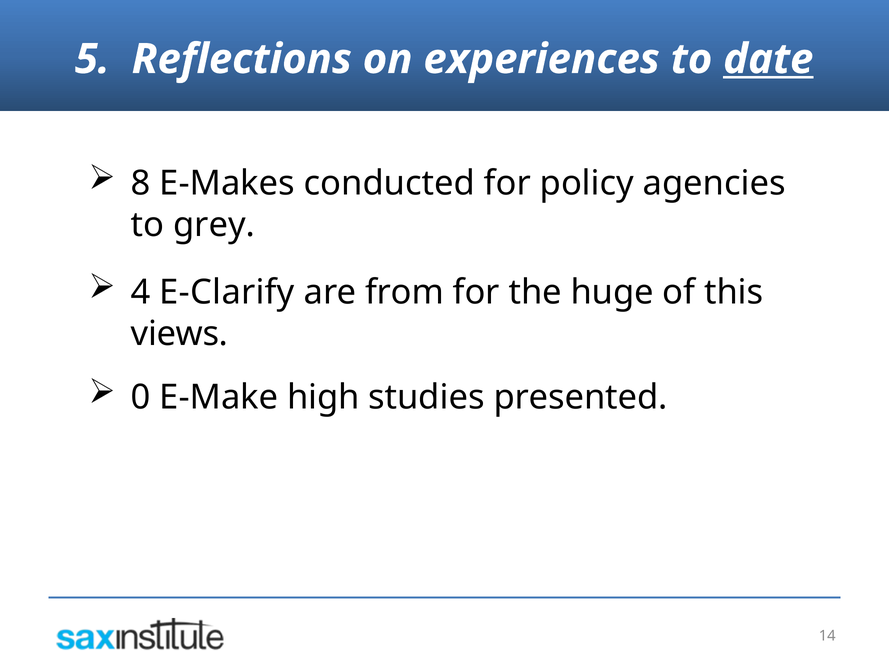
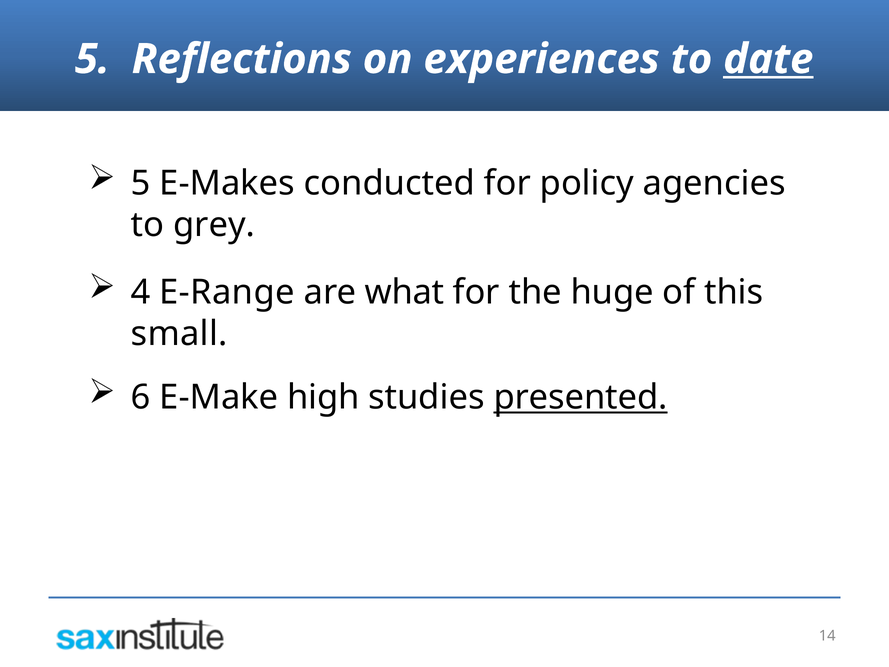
8: 8 -> 5 (141, 183)
E-Clarify: E-Clarify -> E-Range (227, 292)
from: from -> what (405, 292)
views: views -> small (179, 334)
0: 0 -> 6 (141, 397)
presented underline: none -> present (581, 397)
